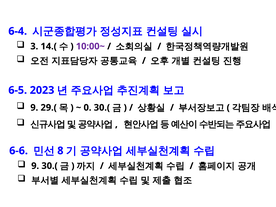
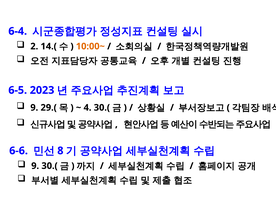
3: 3 -> 2 (34, 46)
10:00~ colour: purple -> orange (90, 46)
0: 0 -> 4 (88, 108)
